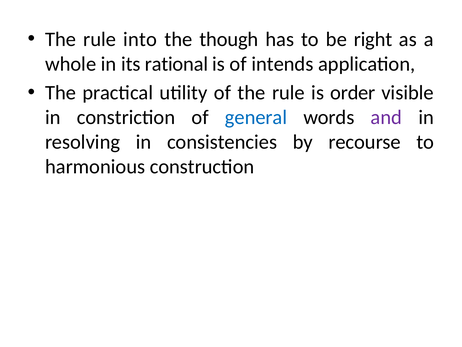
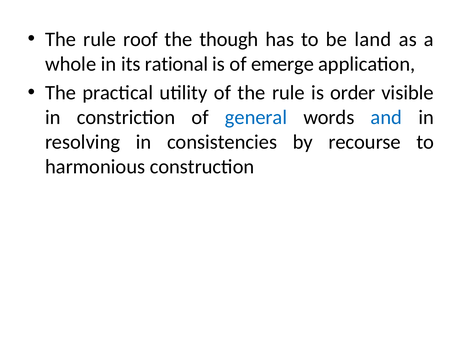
into: into -> roof (140, 39)
right: right -> land (373, 39)
intends: intends -> emerge (283, 64)
and colour: purple -> blue (386, 117)
